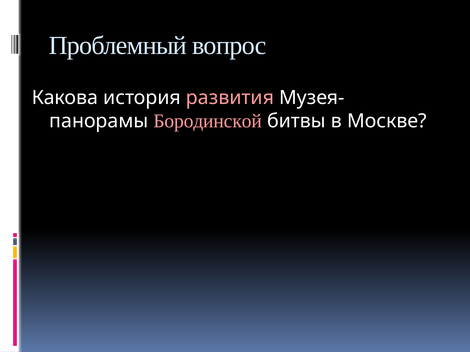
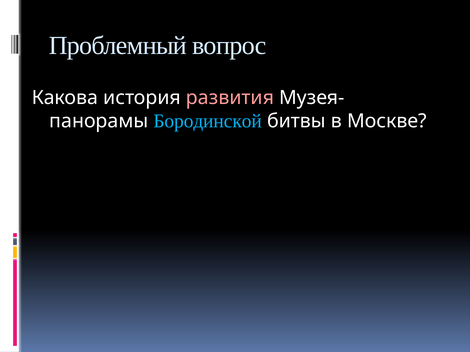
Бородинской colour: pink -> light blue (208, 121)
